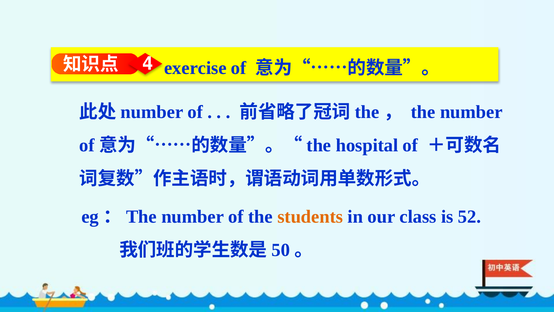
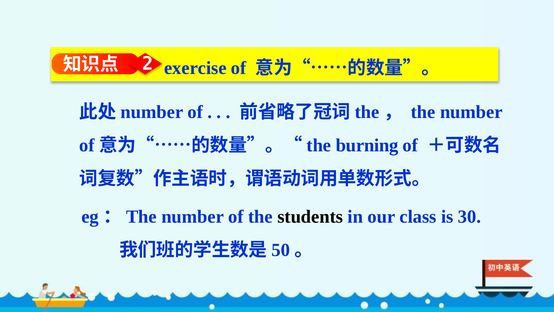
4: 4 -> 2 (148, 64)
hospital: hospital -> burning (367, 145)
students colour: orange -> black (310, 216)
52: 52 -> 30 (470, 216)
